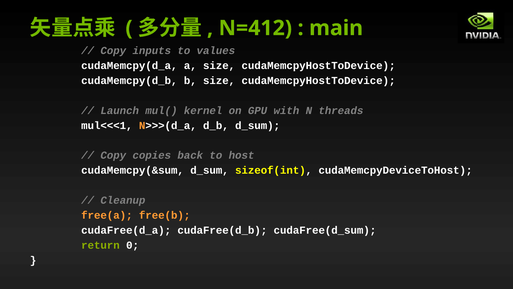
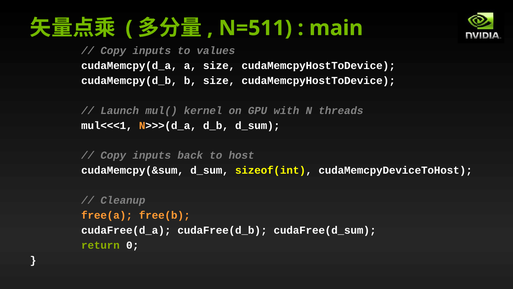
N=412: N=412 -> N=511 (255, 28)
copies: copies -> inputs (152, 155)
